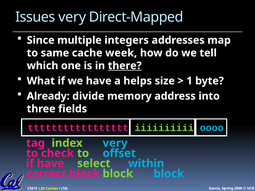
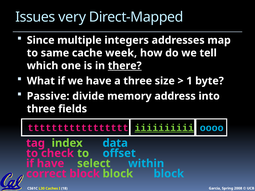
a helps: helps -> three (138, 81)
Already: Already -> Passive (48, 96)
iiiiiiiiii underline: none -> present (164, 128)
index very: very -> data (115, 143)
